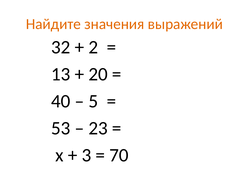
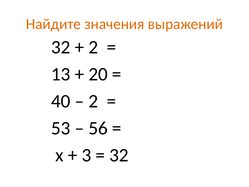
5: 5 -> 2 (93, 101)
23: 23 -> 56 (98, 128)
70: 70 -> 32 (119, 155)
